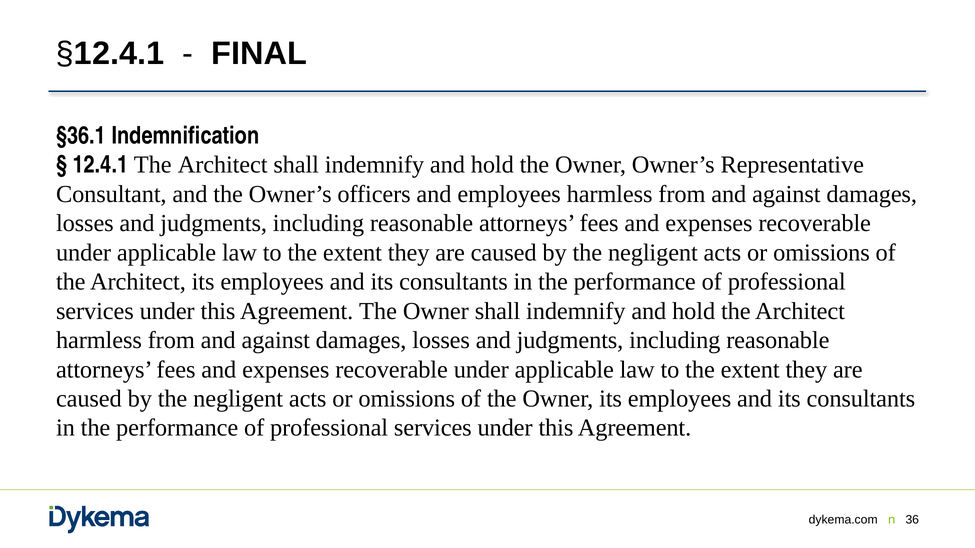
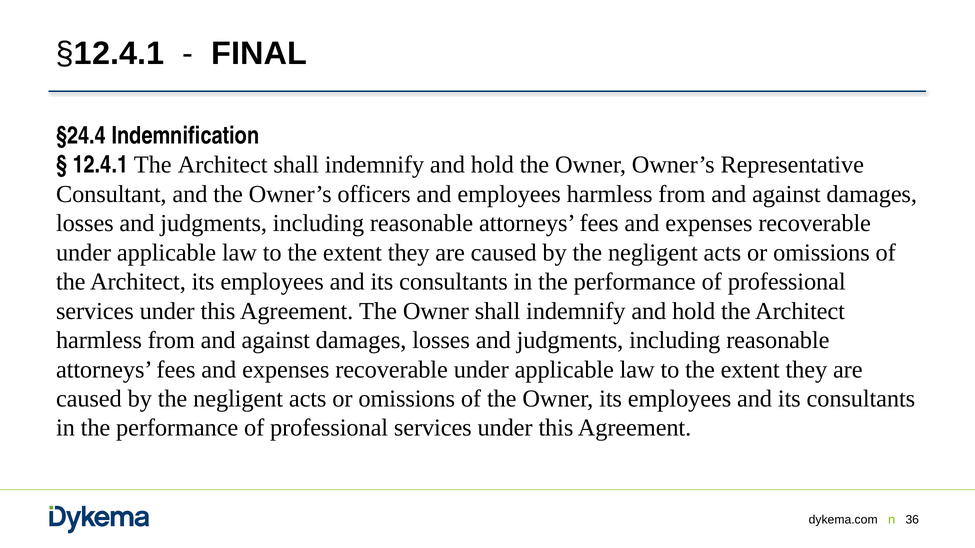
§36.1: §36.1 -> §24.4 (81, 136)
